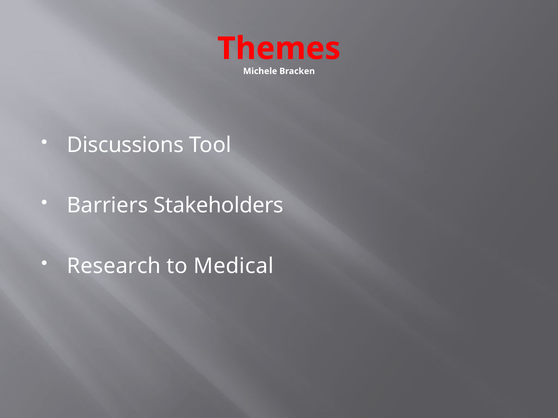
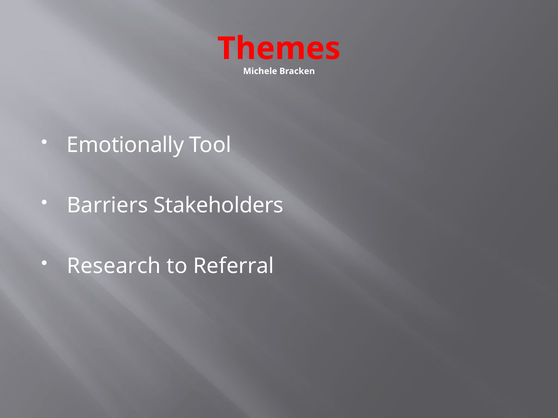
Discussions: Discussions -> Emotionally (125, 145)
Medical: Medical -> Referral (234, 266)
